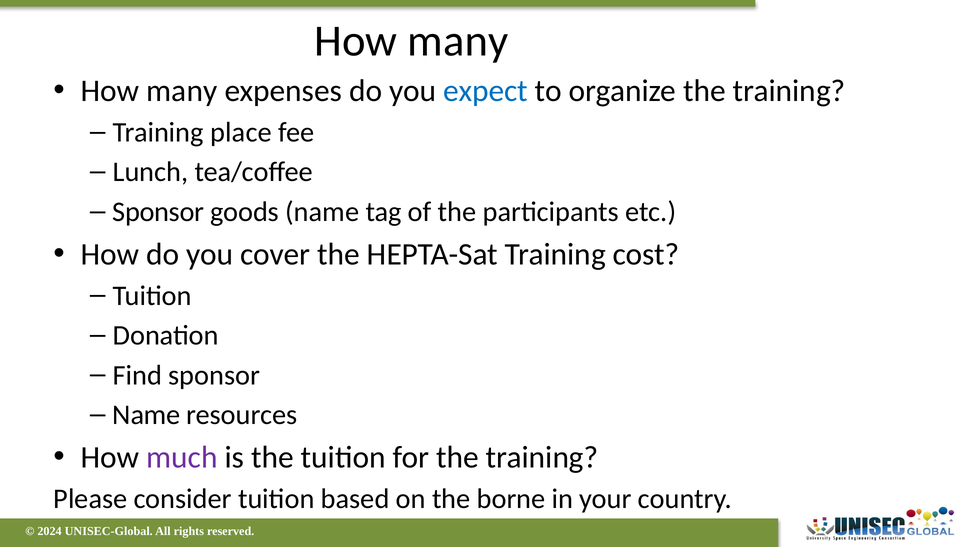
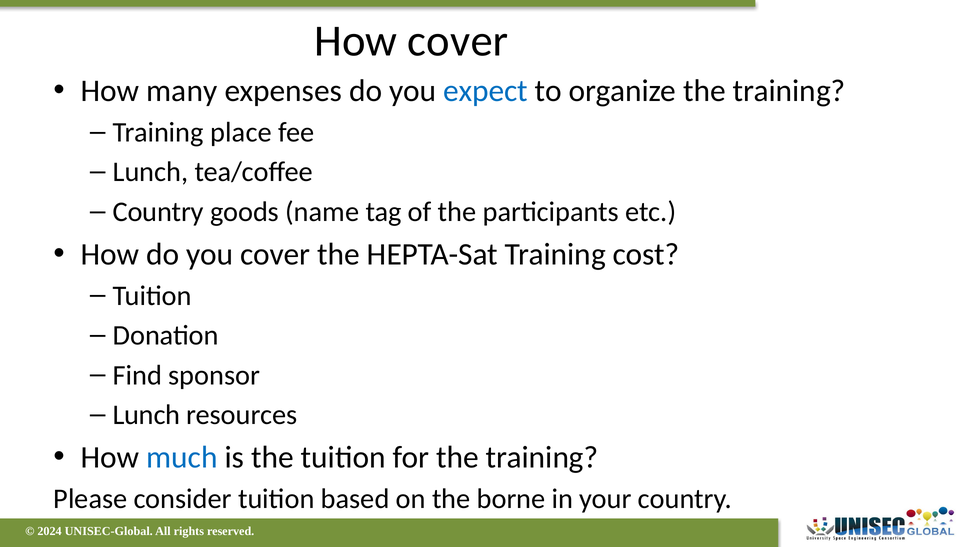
many: many -> cover (458, 41)
Sponsor: Sponsor -> Country (158, 212)
Name: Name -> Lunch (146, 415)
much colour: purple -> blue (182, 458)
